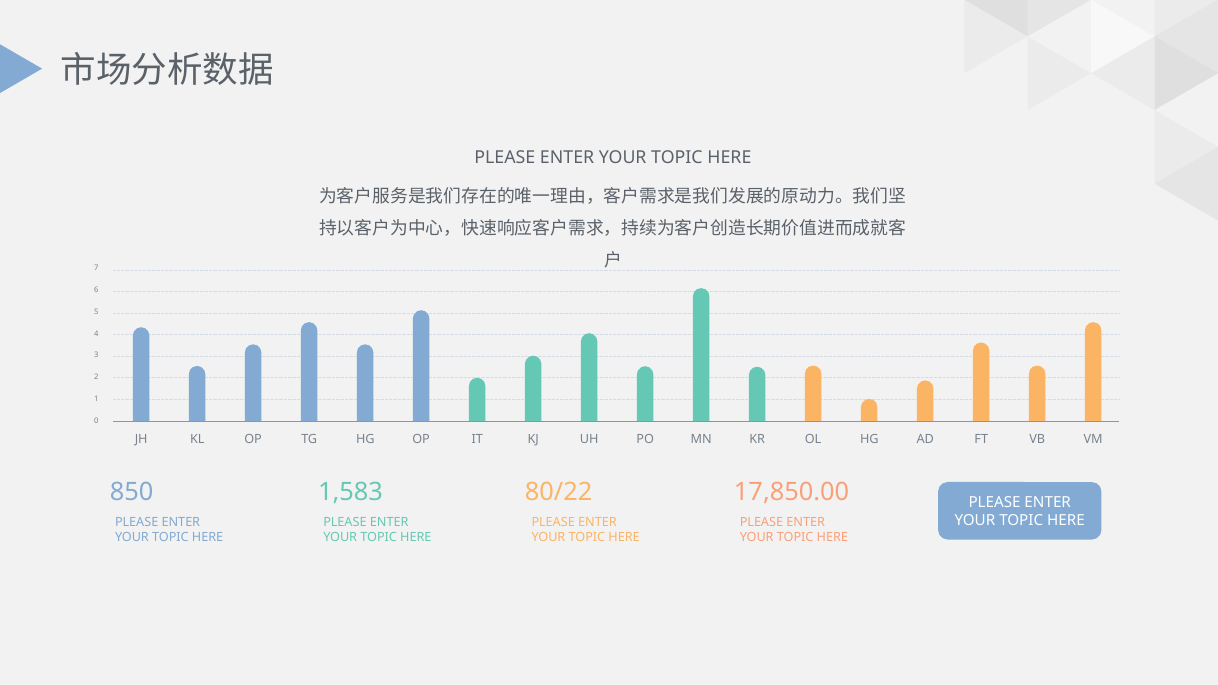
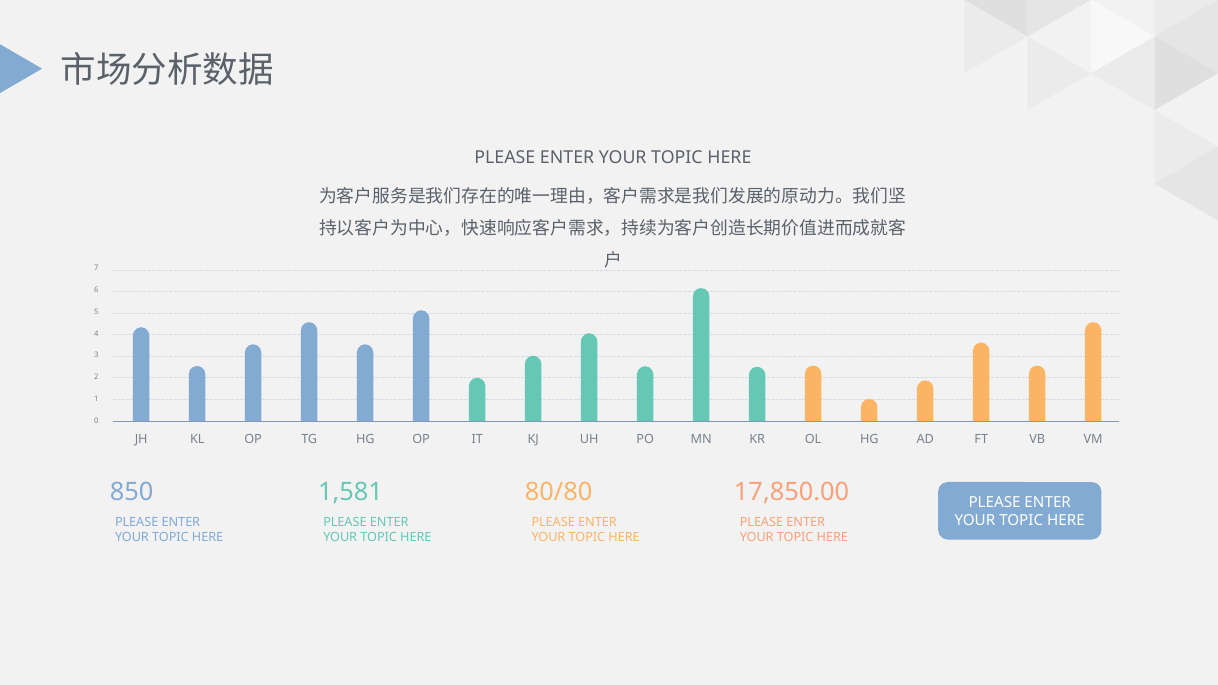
1,583: 1,583 -> 1,581 (351, 492)
80/22: 80/22 -> 80/80 (559, 492)
